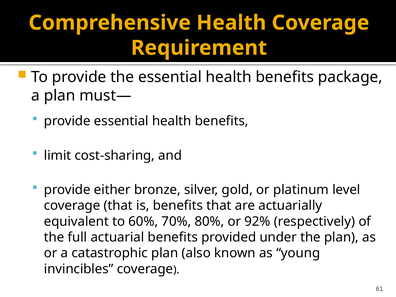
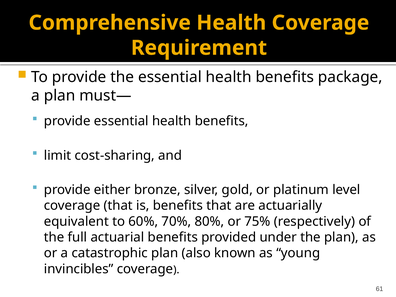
92%: 92% -> 75% (257, 221)
